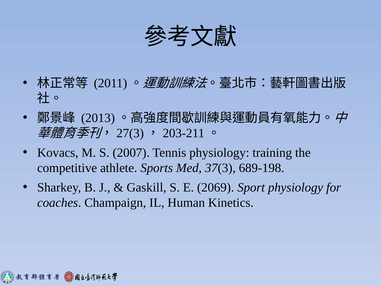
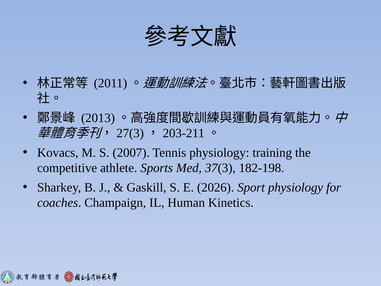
689-198: 689-198 -> 182-198 (262, 168)
2069: 2069 -> 2026 (216, 187)
